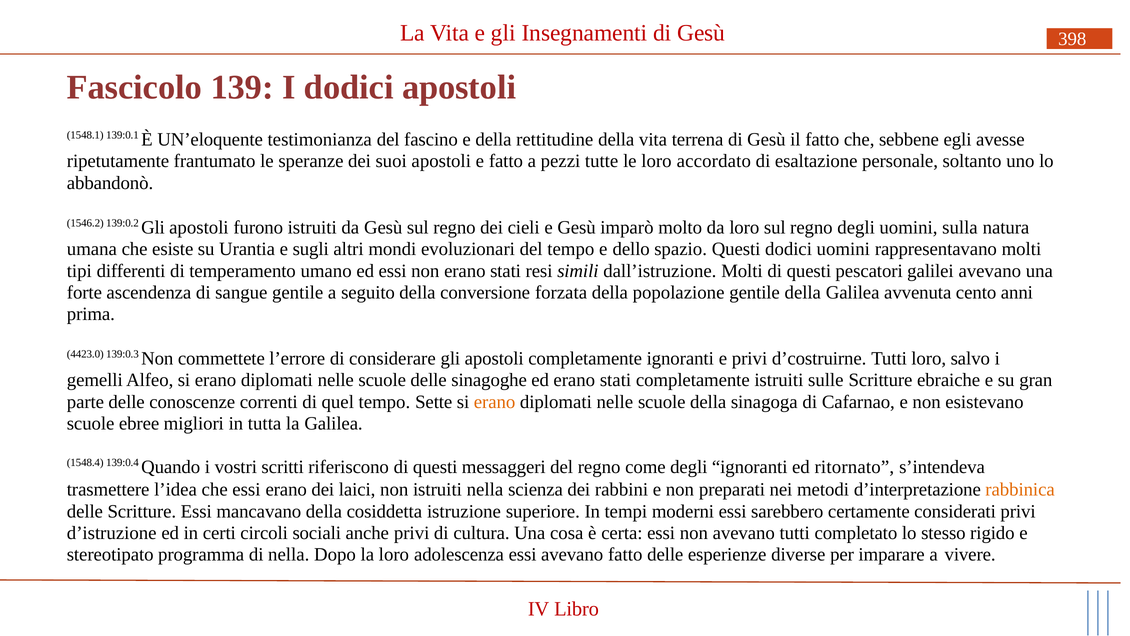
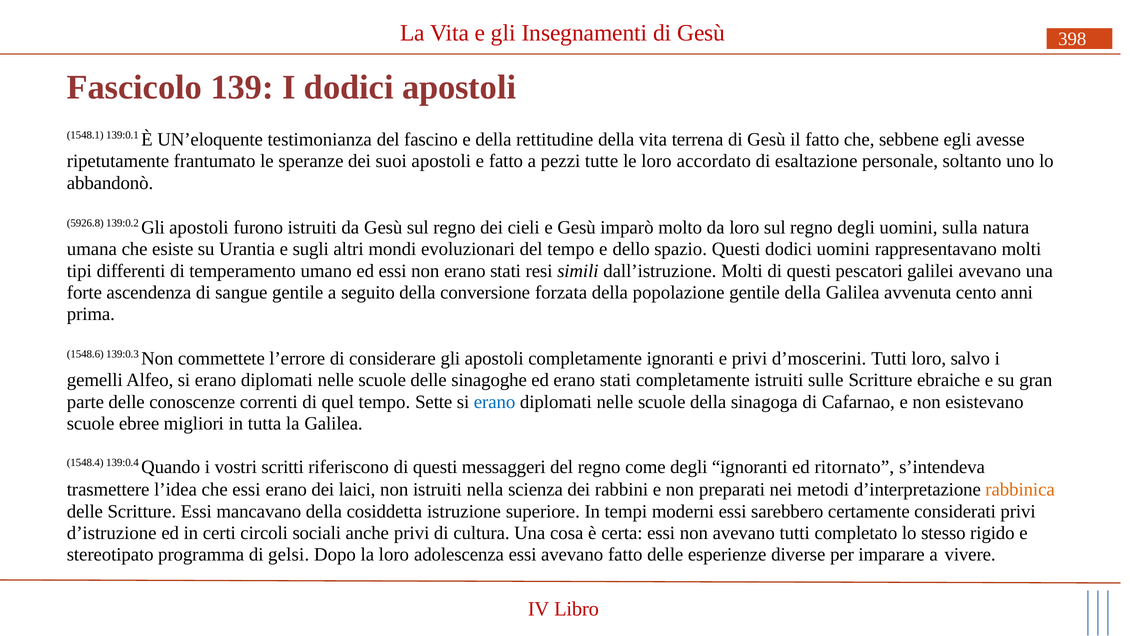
1546.2: 1546.2 -> 5926.8 (85, 223)
4423.0: 4423.0 -> 1548.6 (85, 354)
d’costruirne: d’costruirne -> d’moscerini (819, 359)
erano colour: orange -> blue (495, 402)
di nella: nella -> gelsi (289, 555)
